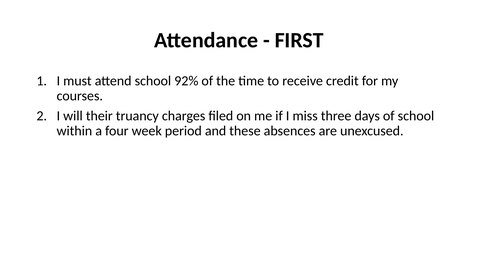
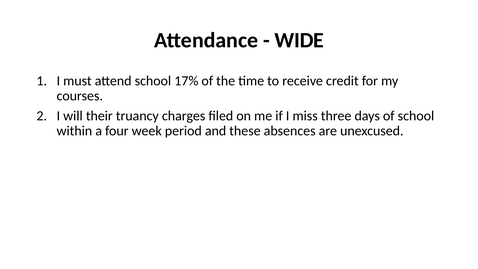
FIRST: FIRST -> WIDE (299, 40)
92%: 92% -> 17% (186, 81)
